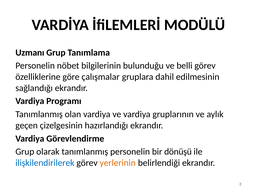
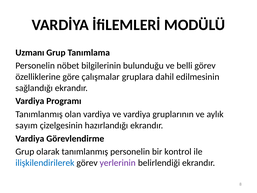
geçen: geçen -> sayım (27, 125)
dönüşü: dönüşü -> kontrol (178, 152)
yerlerinin colour: orange -> purple (118, 163)
